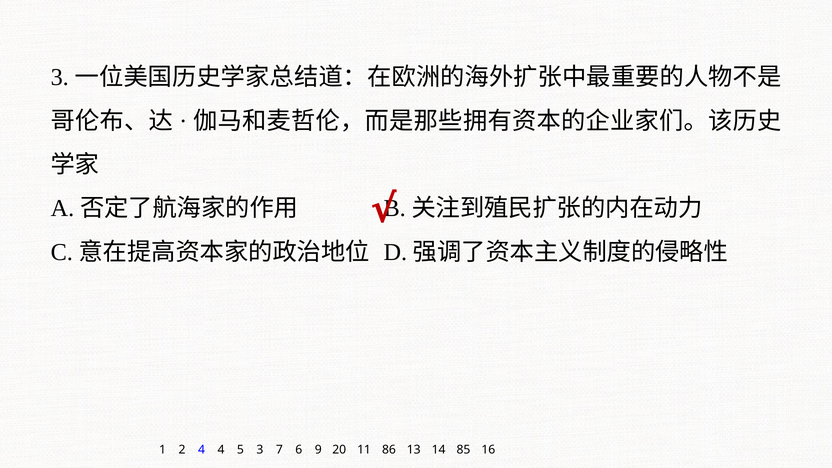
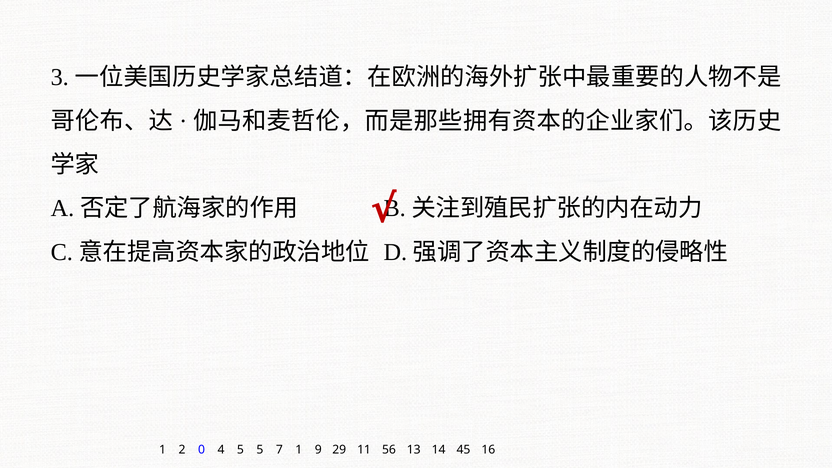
2 4: 4 -> 0 (202, 450)
5 3: 3 -> 5 (260, 450)
7 6: 6 -> 1 (299, 450)
20: 20 -> 29 (339, 450)
86: 86 -> 56 (389, 450)
85: 85 -> 45 (464, 450)
